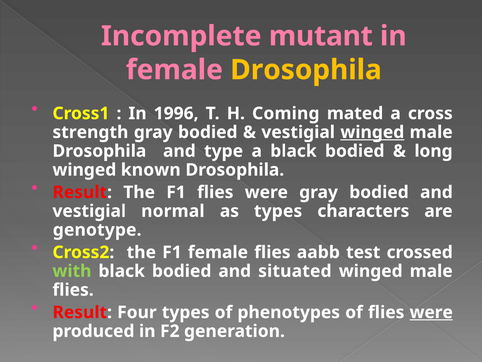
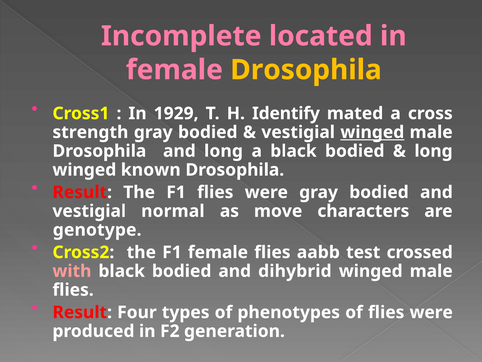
mutant: mutant -> located (321, 36)
1996: 1996 -> 1929 (176, 113)
Coming: Coming -> Identify (286, 113)
and type: type -> long (224, 151)
as types: types -> move (278, 211)
with colour: light green -> pink (72, 271)
situated: situated -> dihybrid (295, 271)
were underline: present -> none (431, 312)
